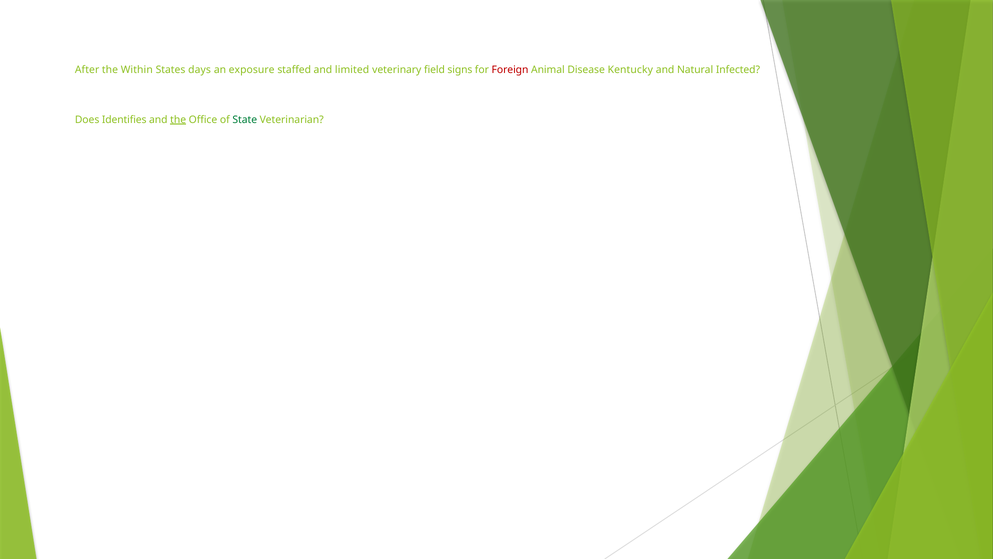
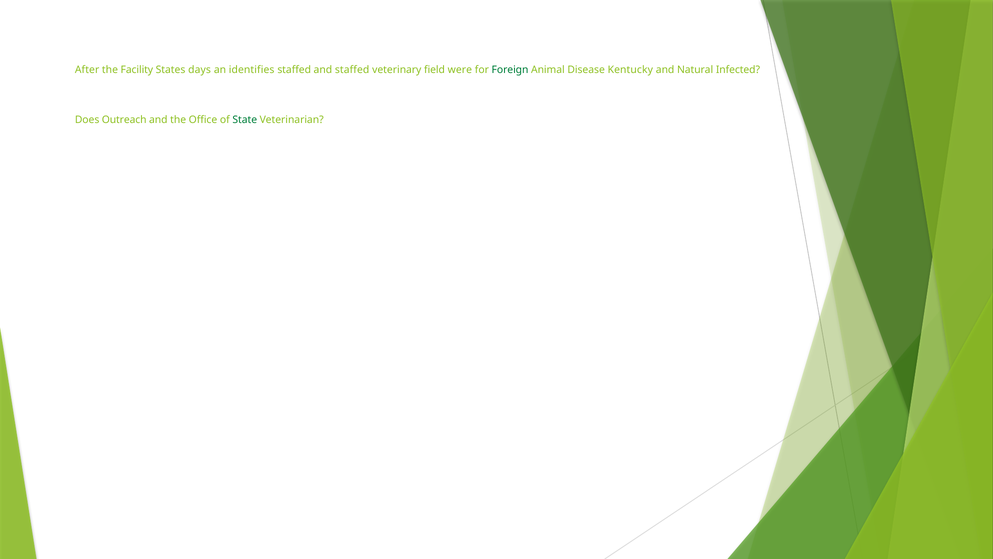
Within: Within -> Facility (137, 70)
exposure: exposure -> identifies (252, 70)
and limited: limited -> staffed (352, 70)
signs: signs -> were (460, 70)
Foreign colour: red -> green (510, 70)
Identifies: Identifies -> Outreach (124, 119)
the underline: present -> none (178, 119)
